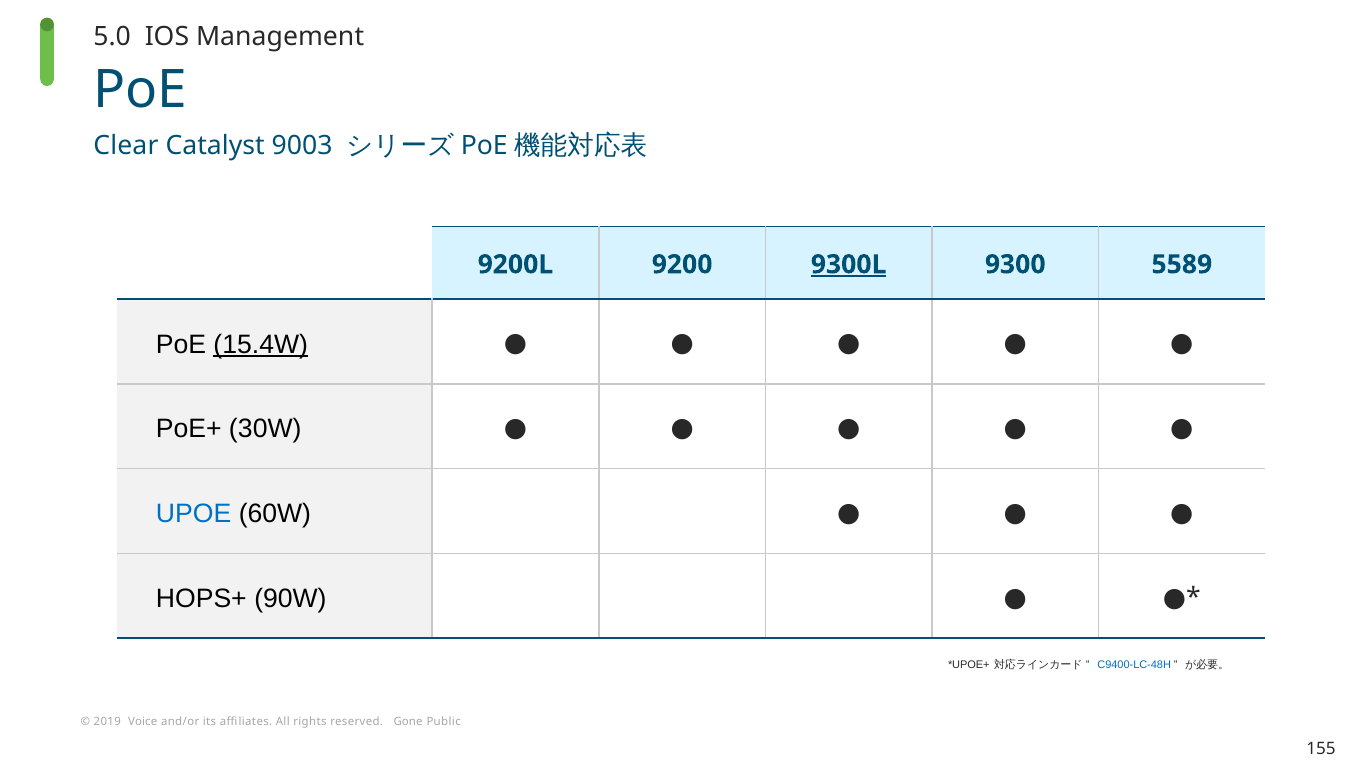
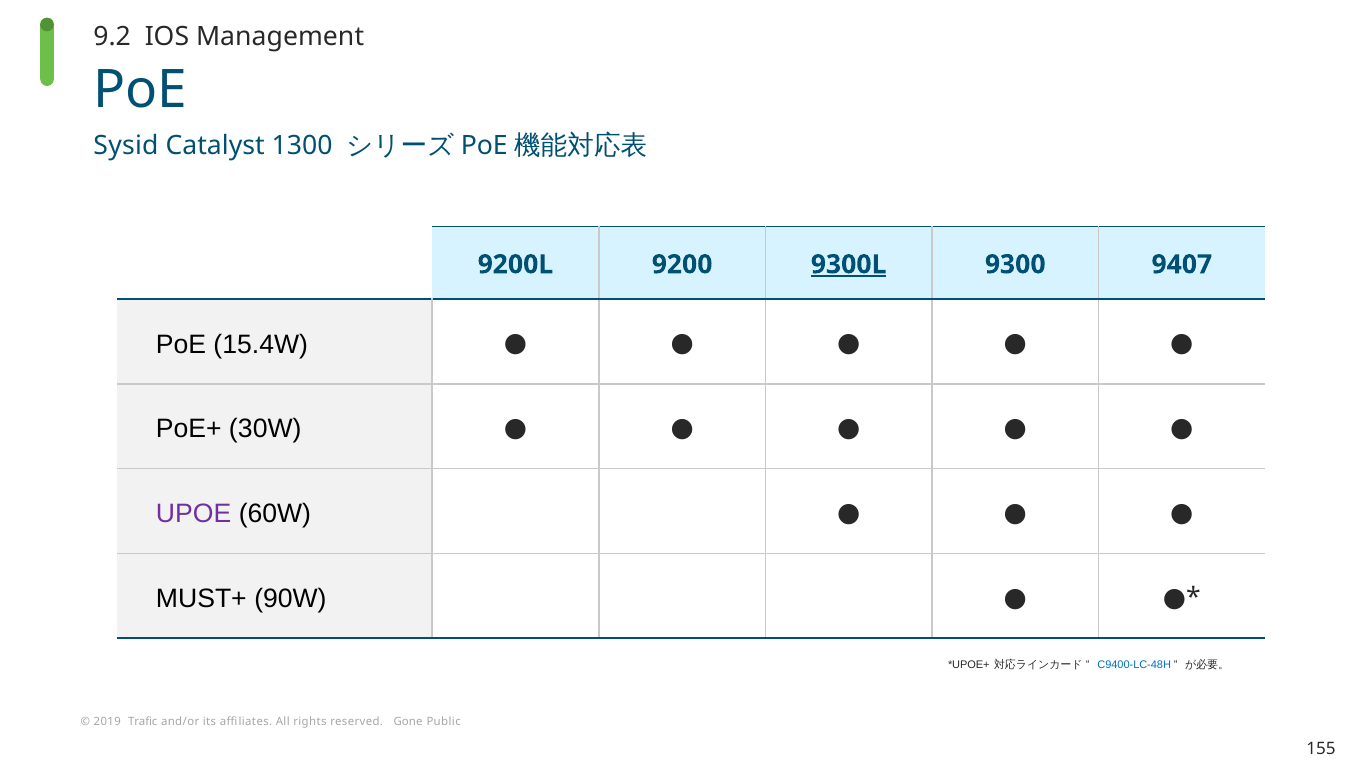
5.0: 5.0 -> 9.2 (112, 37)
Clear: Clear -> Sysid (126, 145)
9003: 9003 -> 1300 (302, 145)
5589: 5589 -> 9407 (1182, 264)
15.4W underline: present -> none (261, 344)
UPOE colour: blue -> purple (194, 514)
HOPS+: HOPS+ -> MUST+ (201, 599)
Voice: Voice -> Trafic (143, 721)
